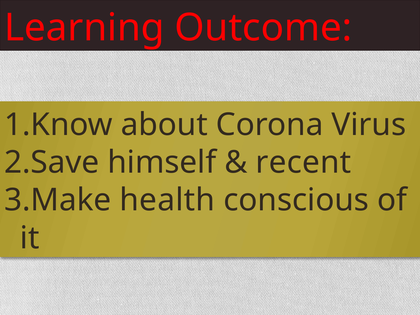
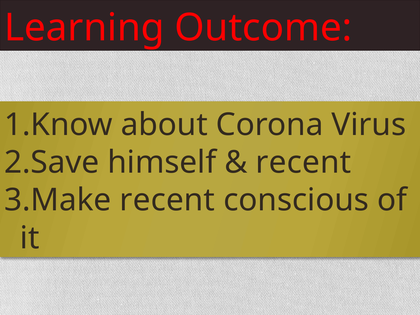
health: health -> recent (167, 200)
